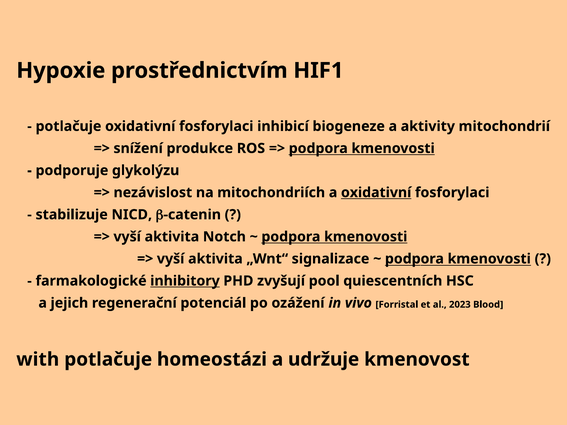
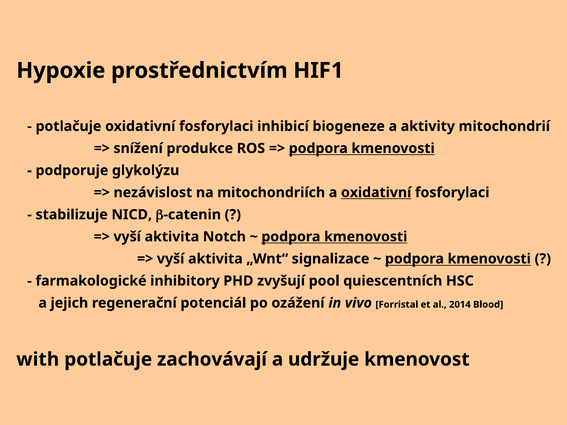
inhibitory underline: present -> none (185, 281)
2023: 2023 -> 2014 (460, 305)
homeostázi: homeostázi -> zachovávají (212, 360)
